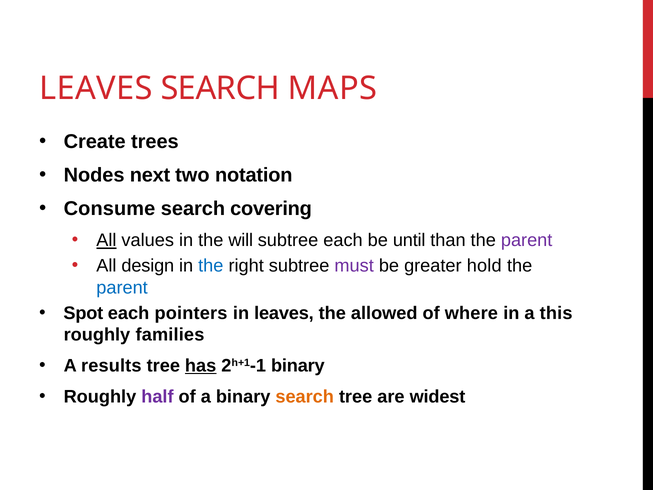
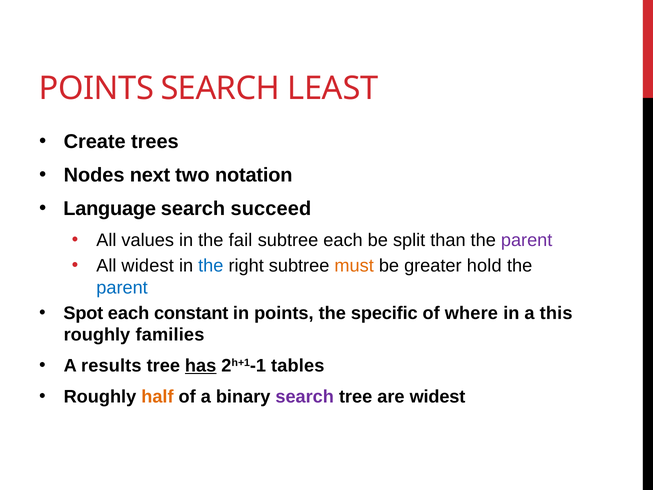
LEAVES: LEAVES -> POINTS (96, 88)
MAPS: MAPS -> LEAST (333, 88)
Consume: Consume -> Language (110, 208)
covering: covering -> succeed (271, 208)
All underline: present -> none (106, 240)
will: will -> fail (241, 240)
until: until -> split (409, 240)
All design: design -> widest (148, 266)
must colour: purple -> orange (354, 266)
pointers: pointers -> constant (191, 313)
in leaves: leaves -> points (284, 313)
allowed: allowed -> specific (384, 313)
2h+1-1 binary: binary -> tables (298, 366)
half colour: purple -> orange (157, 396)
search colour: orange -> purple (305, 396)
